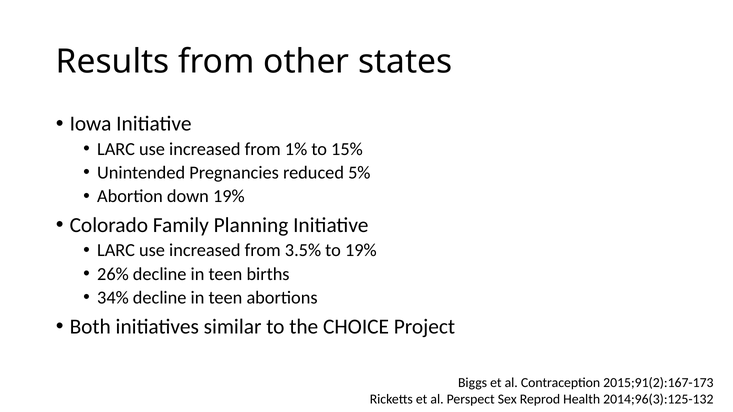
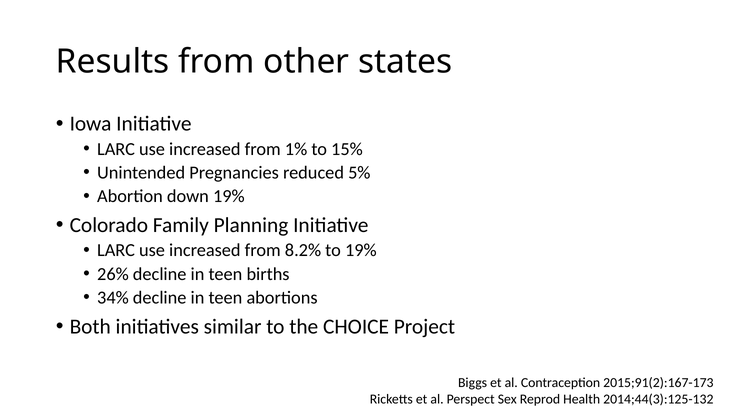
3.5%: 3.5% -> 8.2% (303, 251)
2014;96(3):125-132: 2014;96(3):125-132 -> 2014;44(3):125-132 (658, 400)
